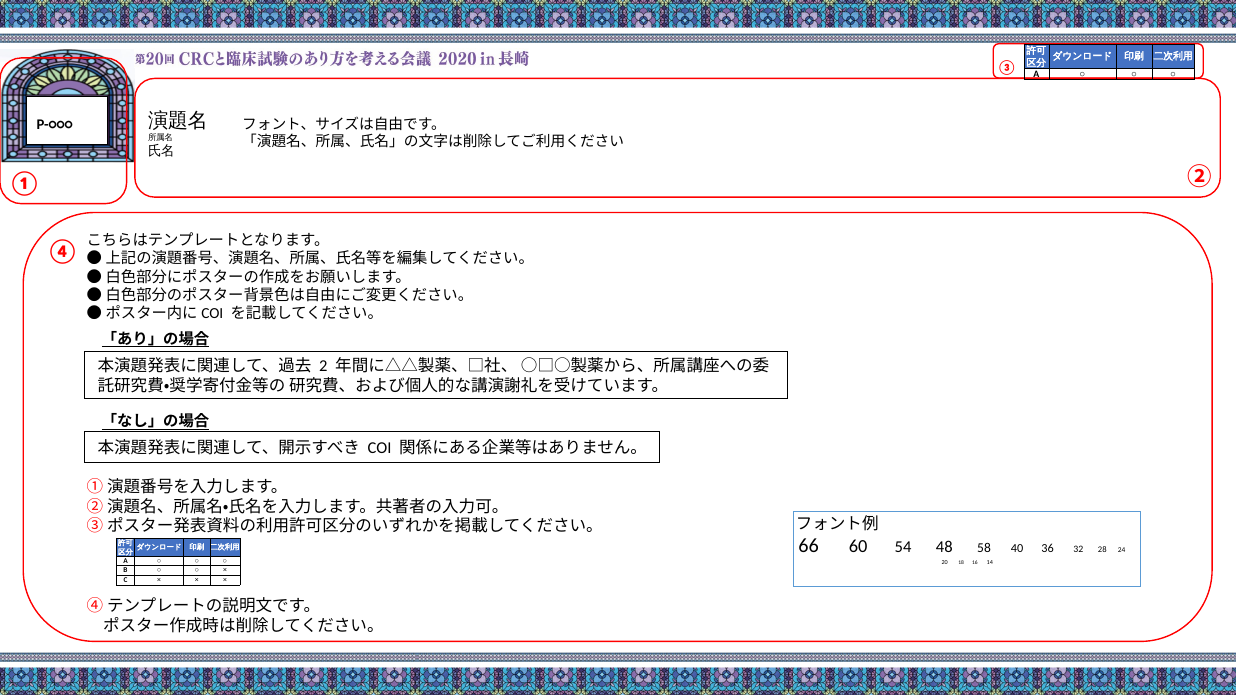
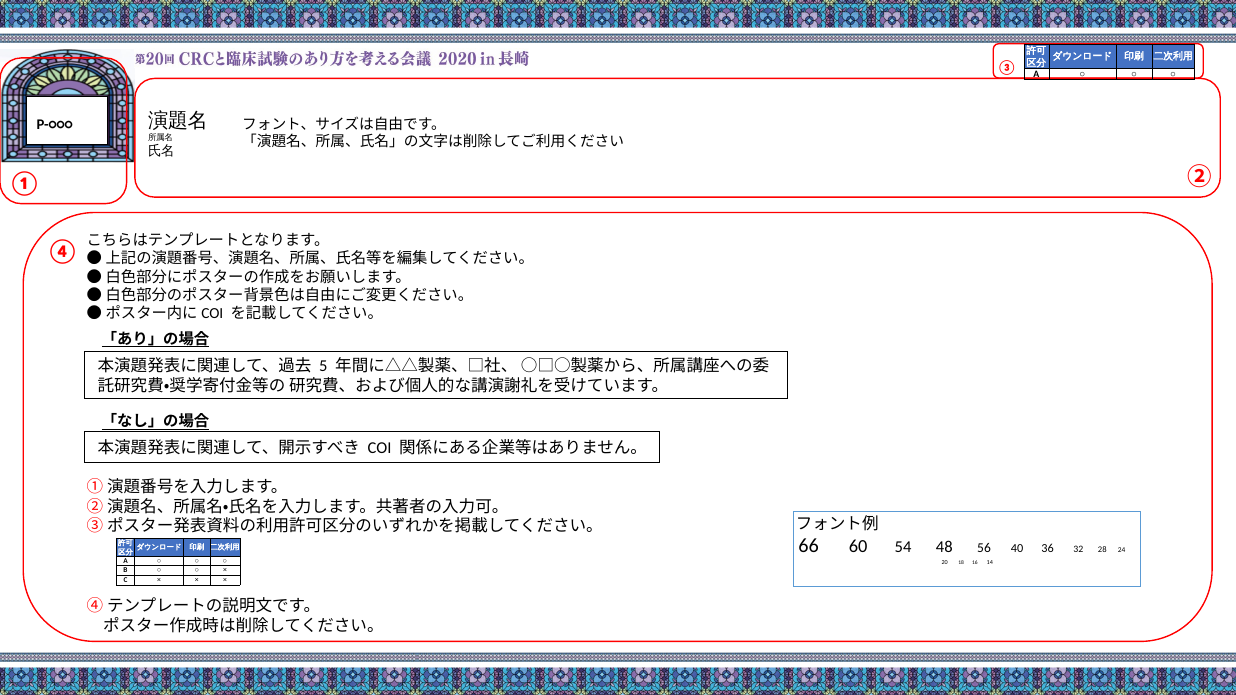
2: 2 -> 5 (323, 366)
58: 58 -> 56 (984, 549)
